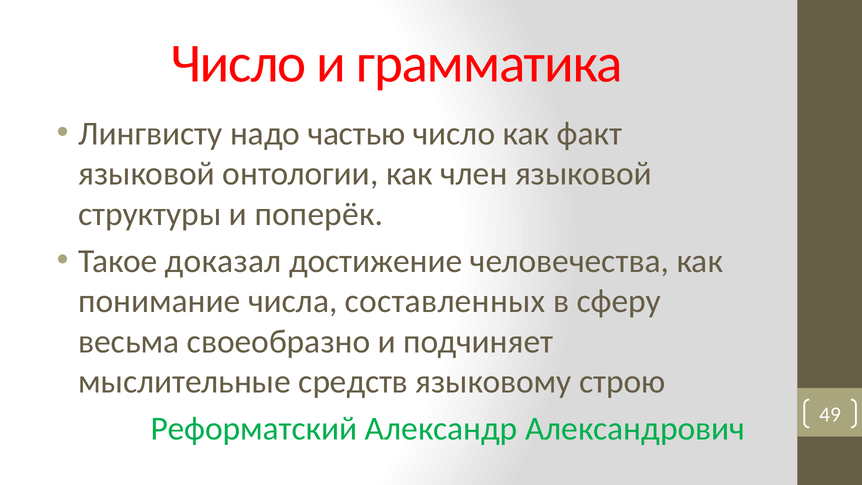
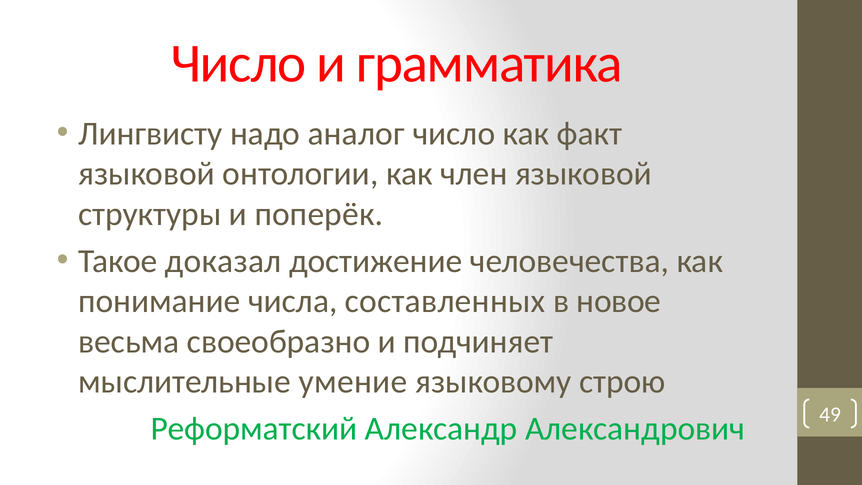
частью: частью -> аналог (356, 133)
сферу: сферу -> новое (619, 301)
средств: средств -> умение (353, 382)
